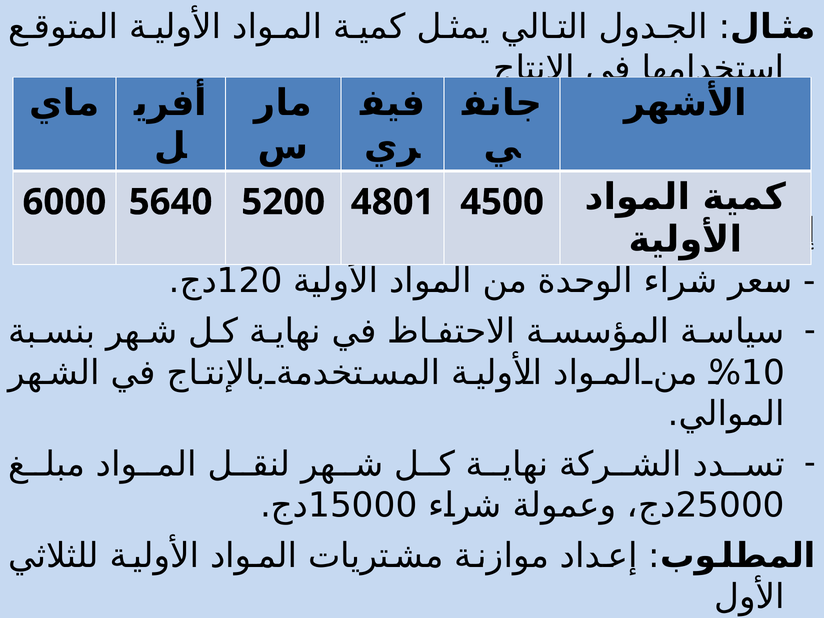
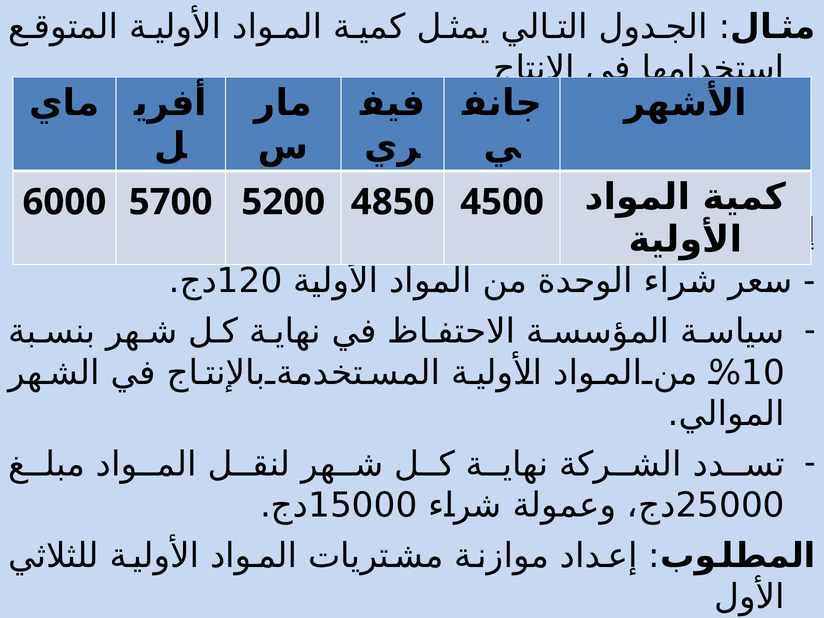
5640: 5640 -> 5700 (171, 202)
4801: 4801 -> 4850 (393, 202)
